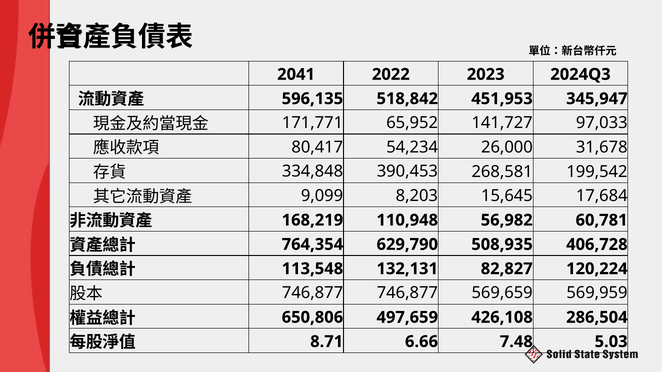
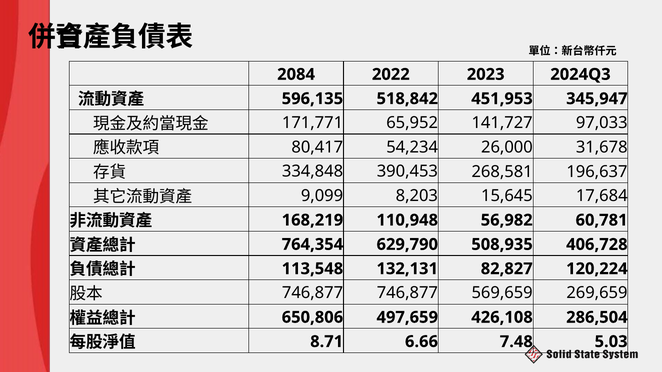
2041: 2041 -> 2084 (296, 74)
199,542: 199,542 -> 196,637 (597, 172)
569,959: 569,959 -> 269,659 (597, 293)
